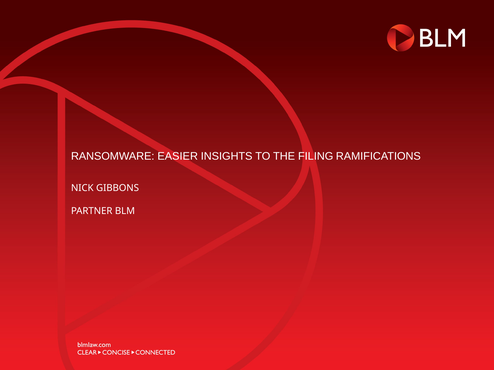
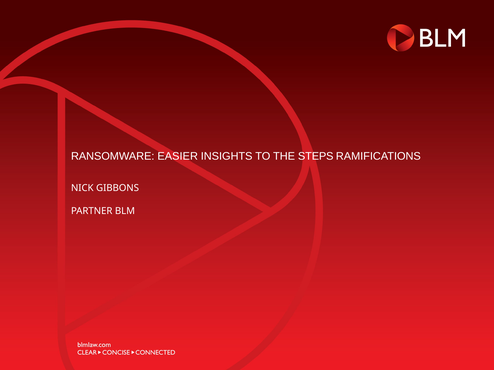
FILING: FILING -> STEPS (316, 156)
